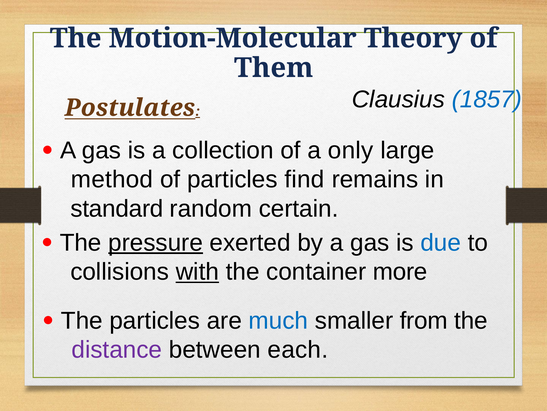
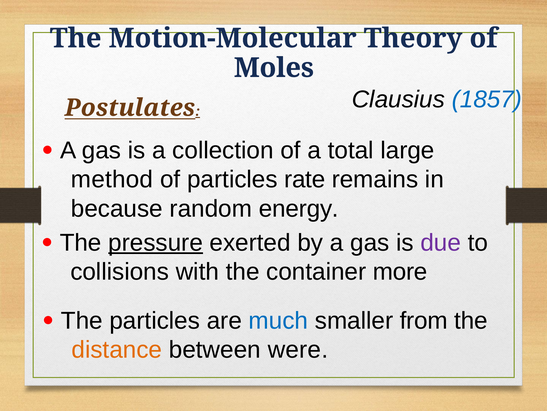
Them: Them -> Moles (274, 68)
only: only -> total (351, 150)
find: find -> rate (305, 179)
standard: standard -> because (117, 208)
certain: certain -> energy (299, 208)
due colour: blue -> purple (441, 242)
with underline: present -> none (197, 271)
distance colour: purple -> orange (117, 349)
each: each -> were (298, 349)
